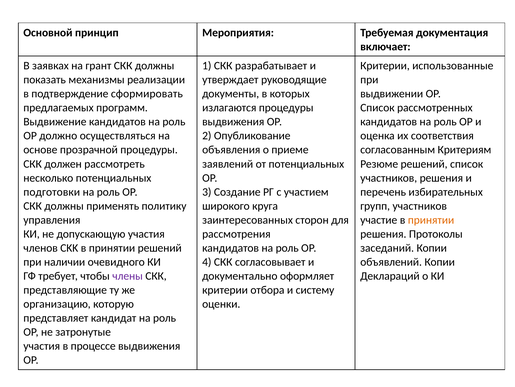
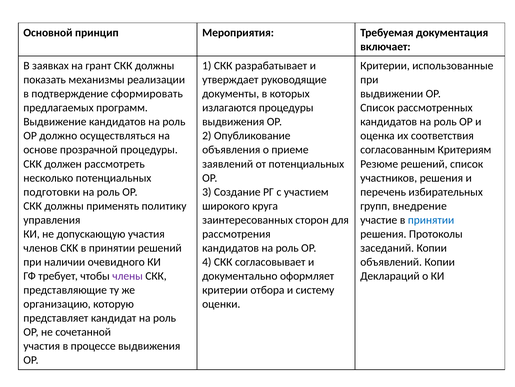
групп участников: участников -> внедрение (420, 206)
принятии colour: orange -> blue (431, 220)
затронутые: затронутые -> сочетанной (83, 331)
